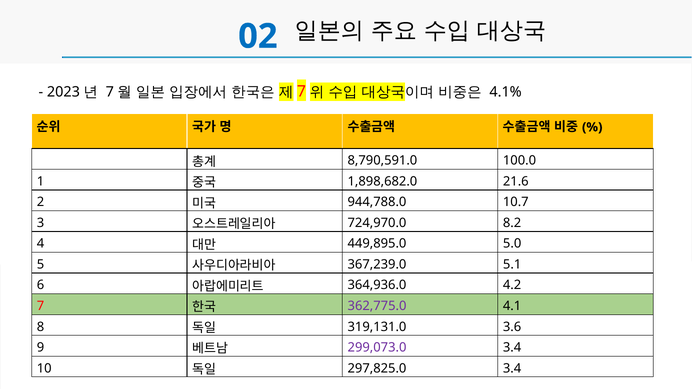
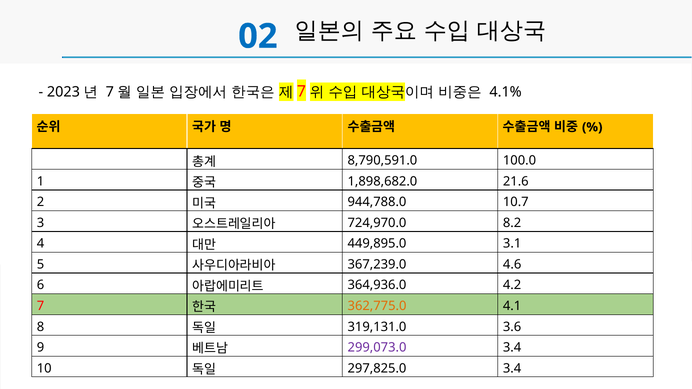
5.0: 5.0 -> 3.1 (512, 244)
5.1: 5.1 -> 4.6 (512, 265)
362,775.0 colour: purple -> orange (377, 306)
